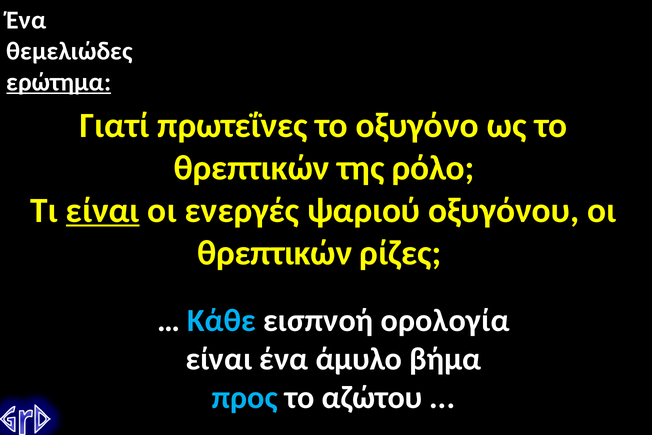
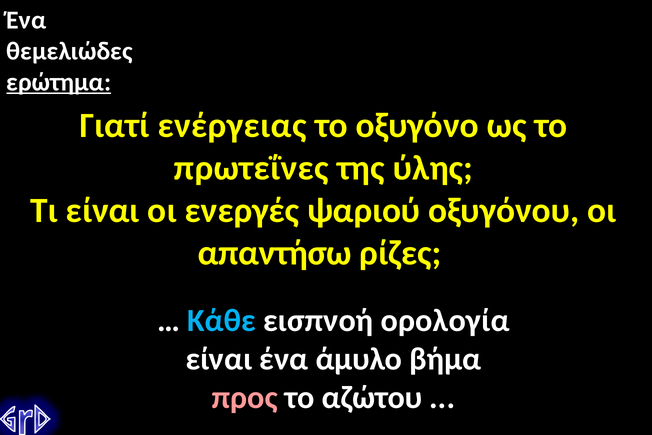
πρωτεΐνες: πρωτεΐνες -> ενέργειας (232, 125)
θρεπτικών: θρεπτικών -> πρωτεΐνες (251, 168)
ρόλο: ρόλο -> ύλης (433, 168)
είναι underline: present -> none (103, 210)
θρεπτικών: θρεπτικών -> απαντήσω (275, 253)
προς colour: light blue -> pink (245, 398)
